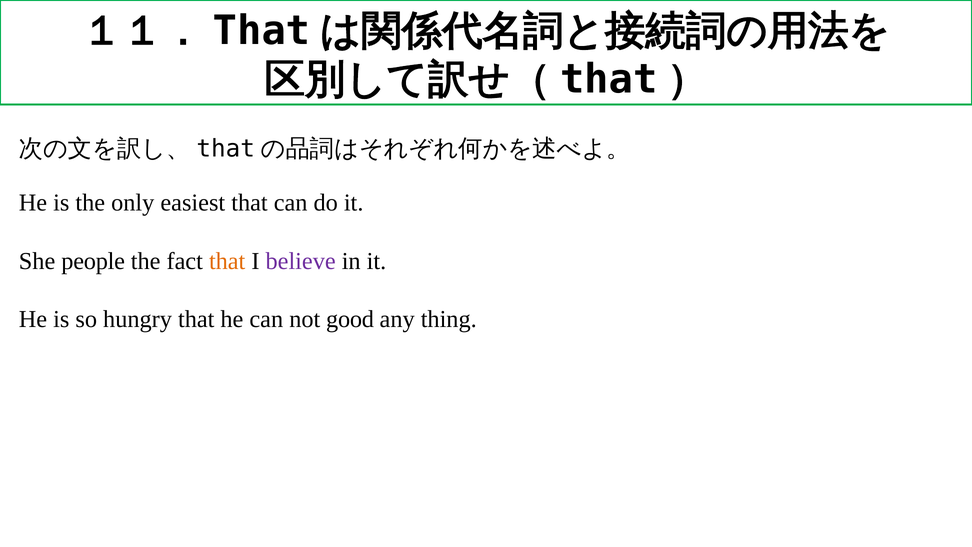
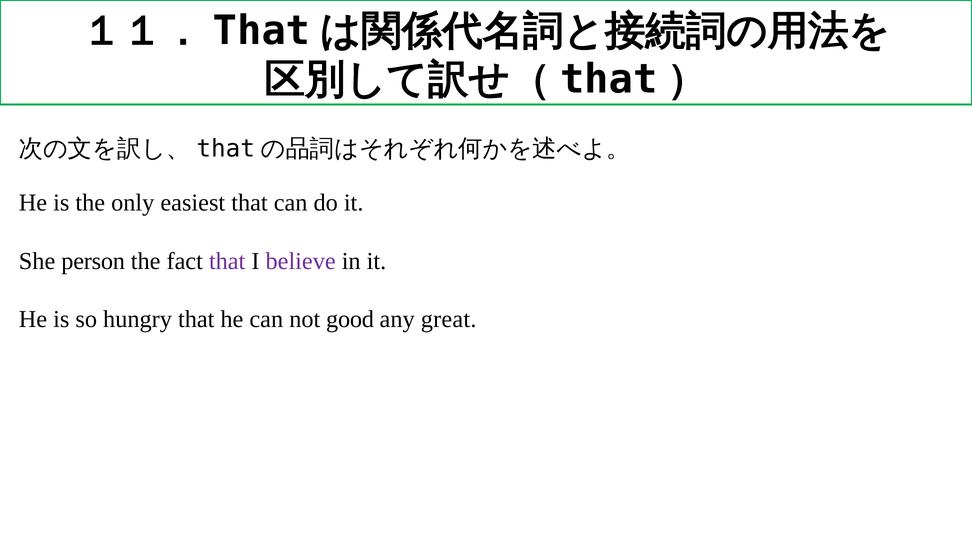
people: people -> person (93, 261)
that colour: orange -> purple (227, 261)
thing: thing -> great (449, 319)
